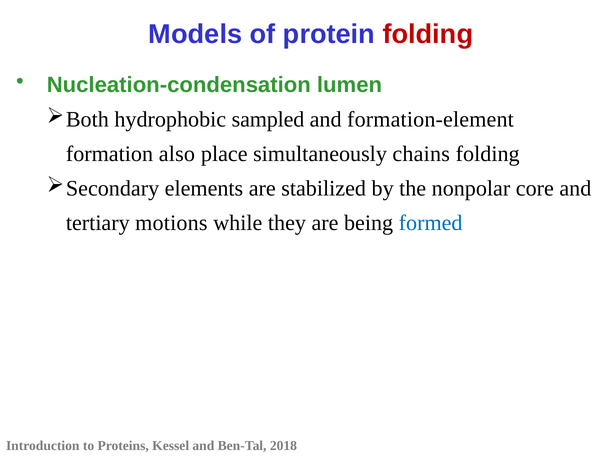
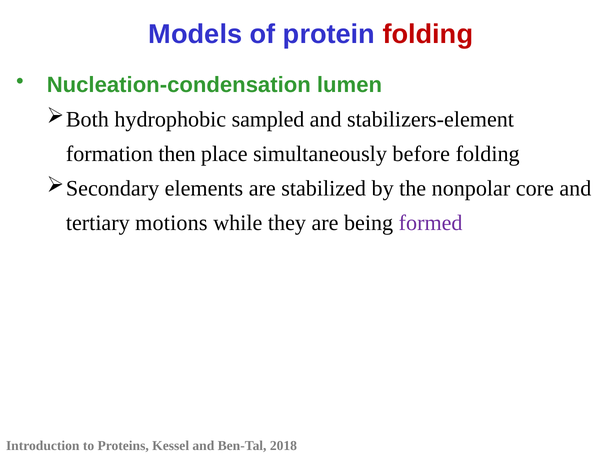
formation-element: formation-element -> stabilizers-element (431, 119)
also: also -> then (177, 154)
chains: chains -> before (421, 154)
formed colour: blue -> purple (431, 223)
